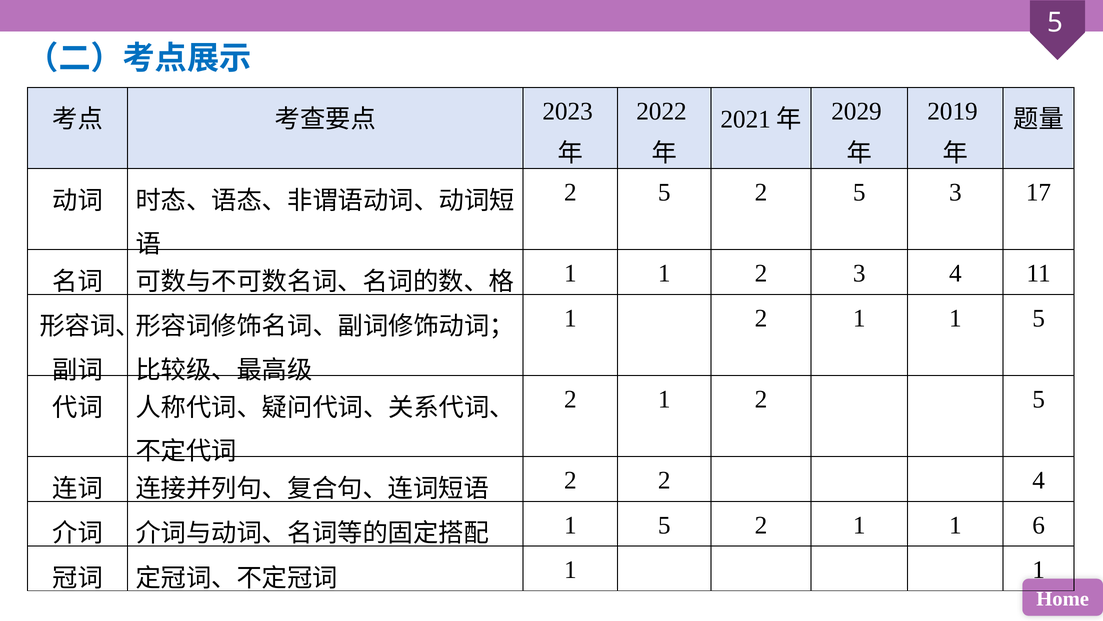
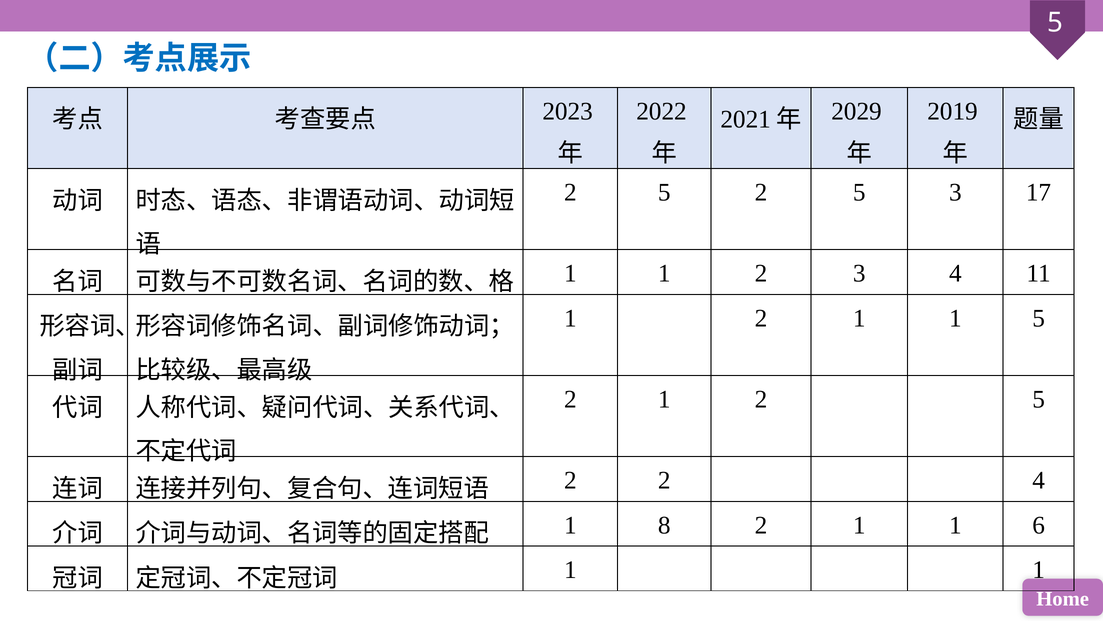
5: 5 -> 8 (664, 525)
